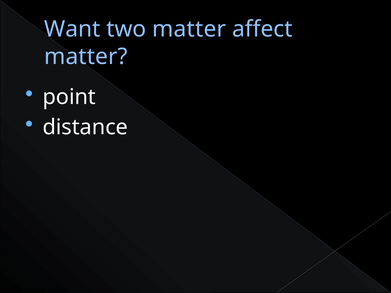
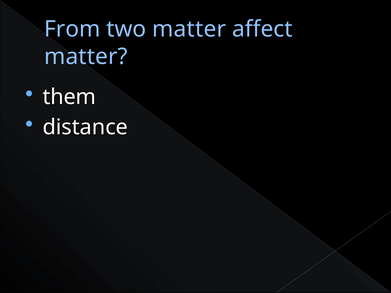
Want: Want -> From (72, 29)
point: point -> them (69, 97)
